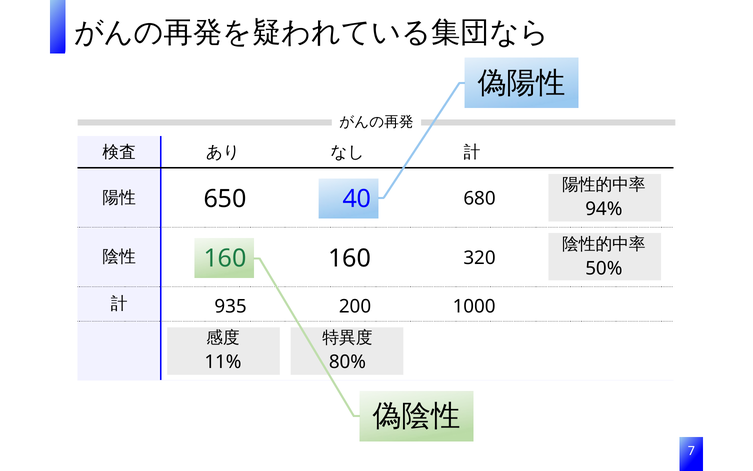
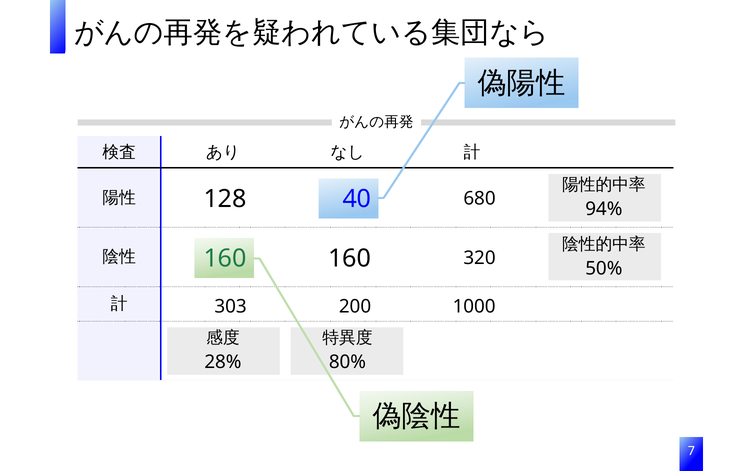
650: 650 -> 128 (225, 199)
935: 935 -> 303 (231, 306)
11%: 11% -> 28% (223, 362)
